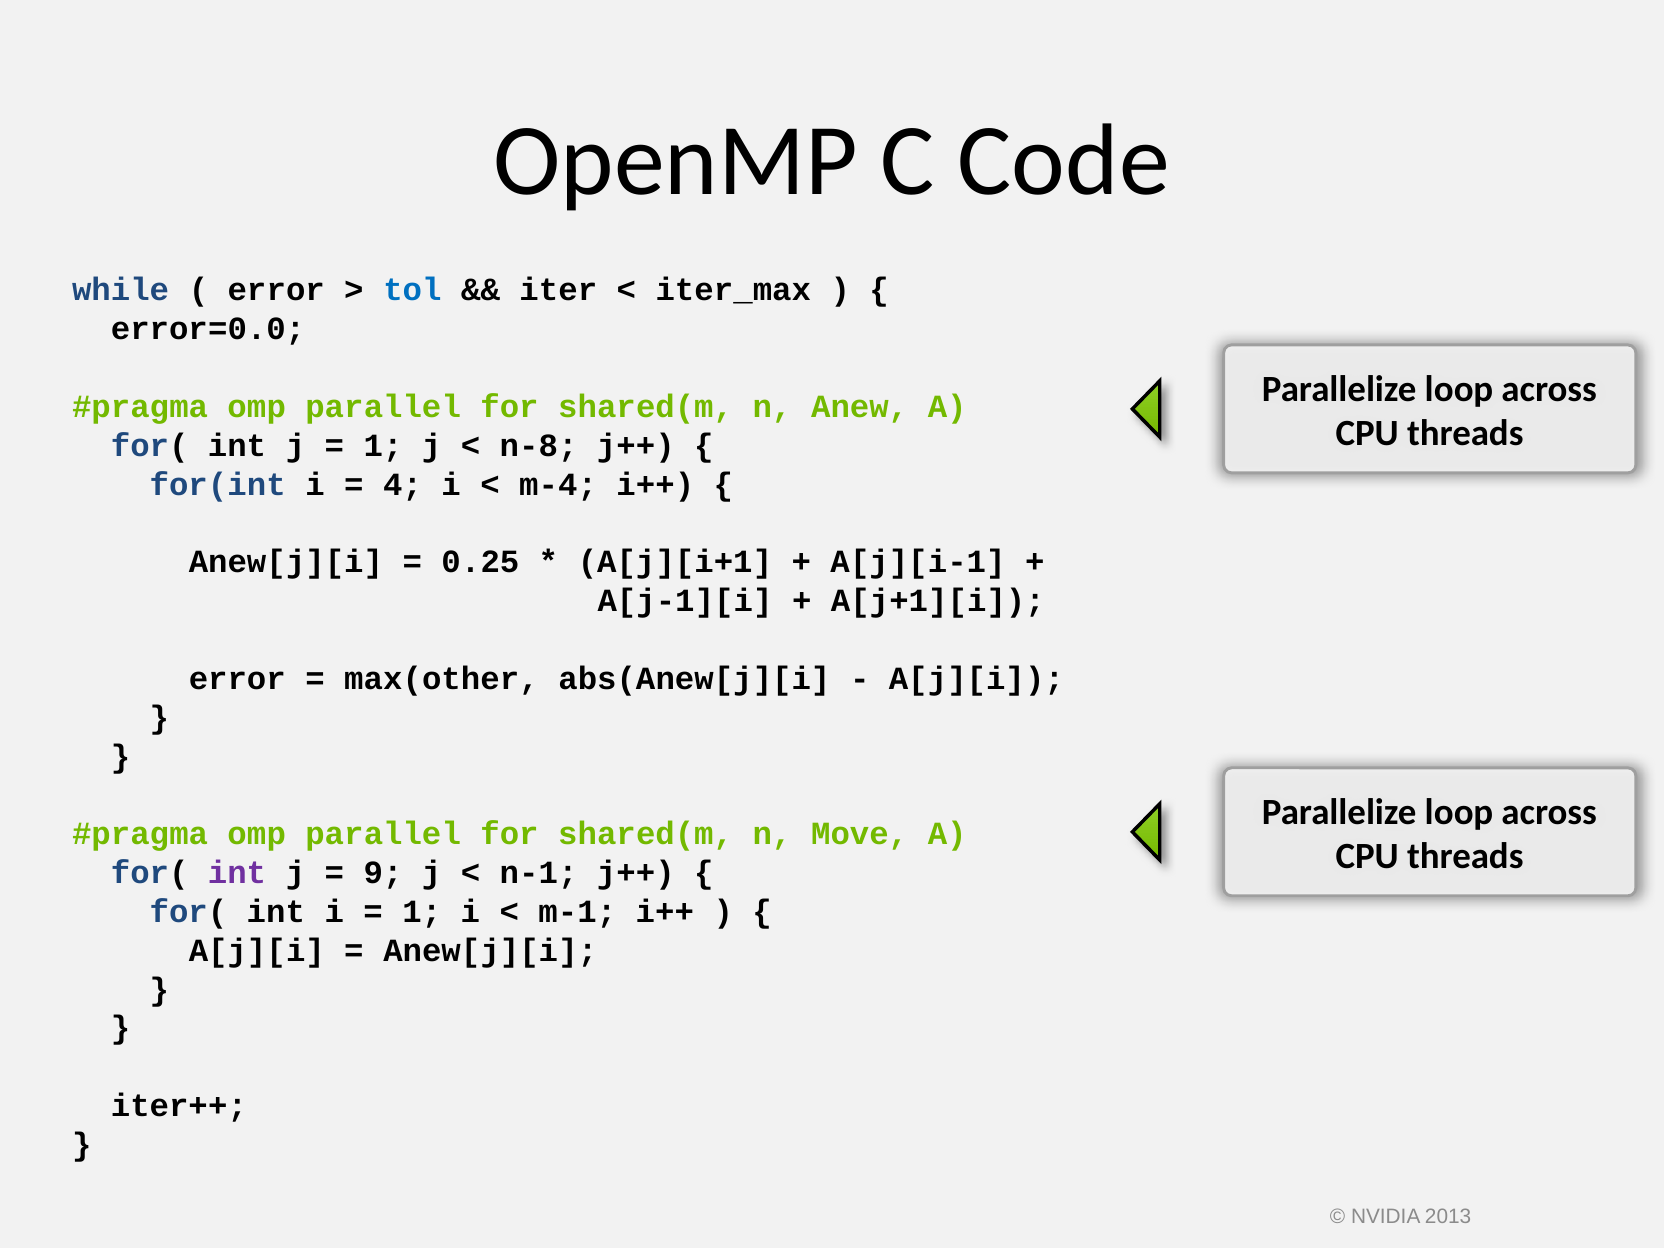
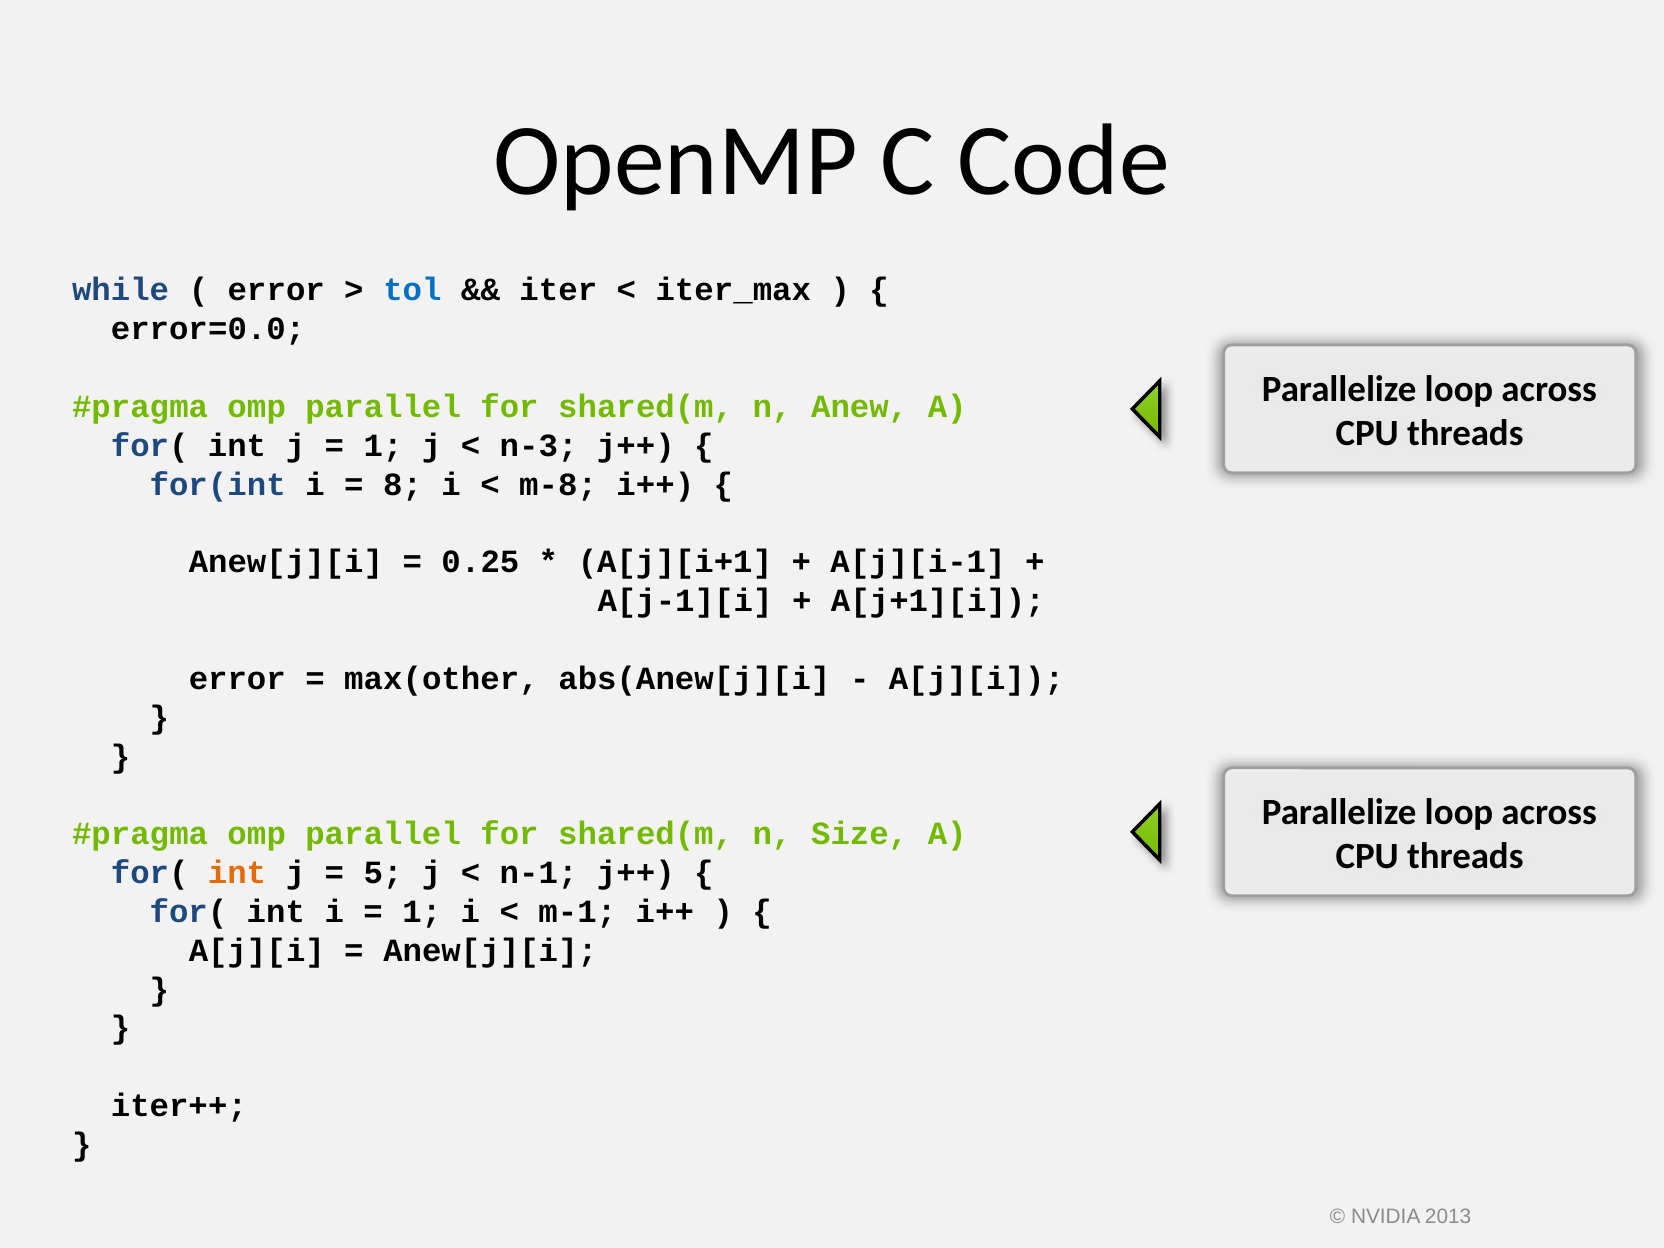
n-8: n-8 -> n-3 (539, 446)
4: 4 -> 8 (403, 484)
m-4: m-4 -> m-8 (558, 484)
Move: Move -> Size (860, 834)
int colour: purple -> orange (237, 873)
9: 9 -> 5 (383, 873)
